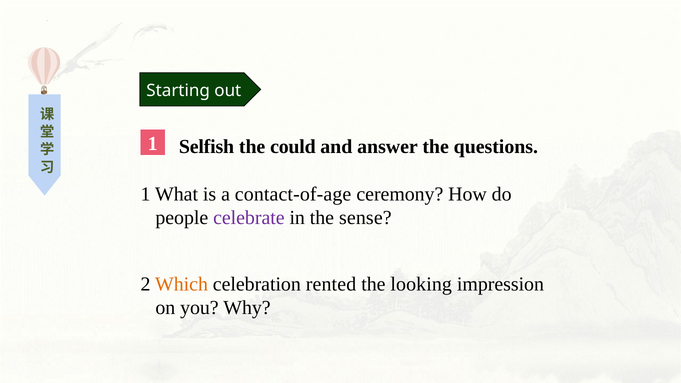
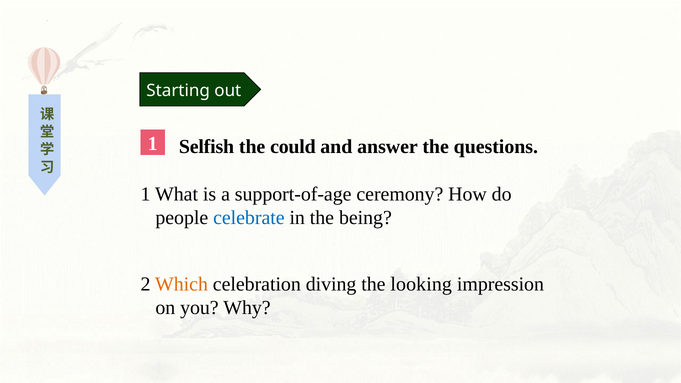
contact-of-age: contact-of-age -> support-of-age (293, 194)
celebrate colour: purple -> blue (249, 218)
sense: sense -> being (365, 218)
rented: rented -> diving (331, 284)
